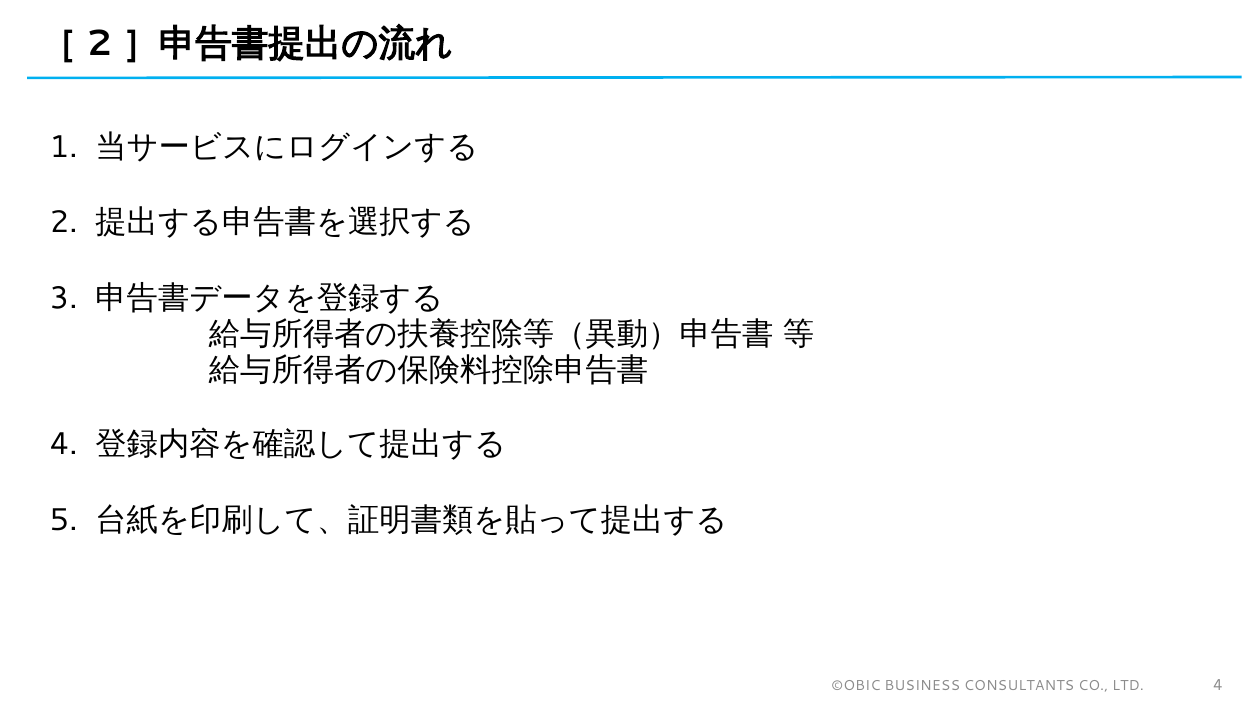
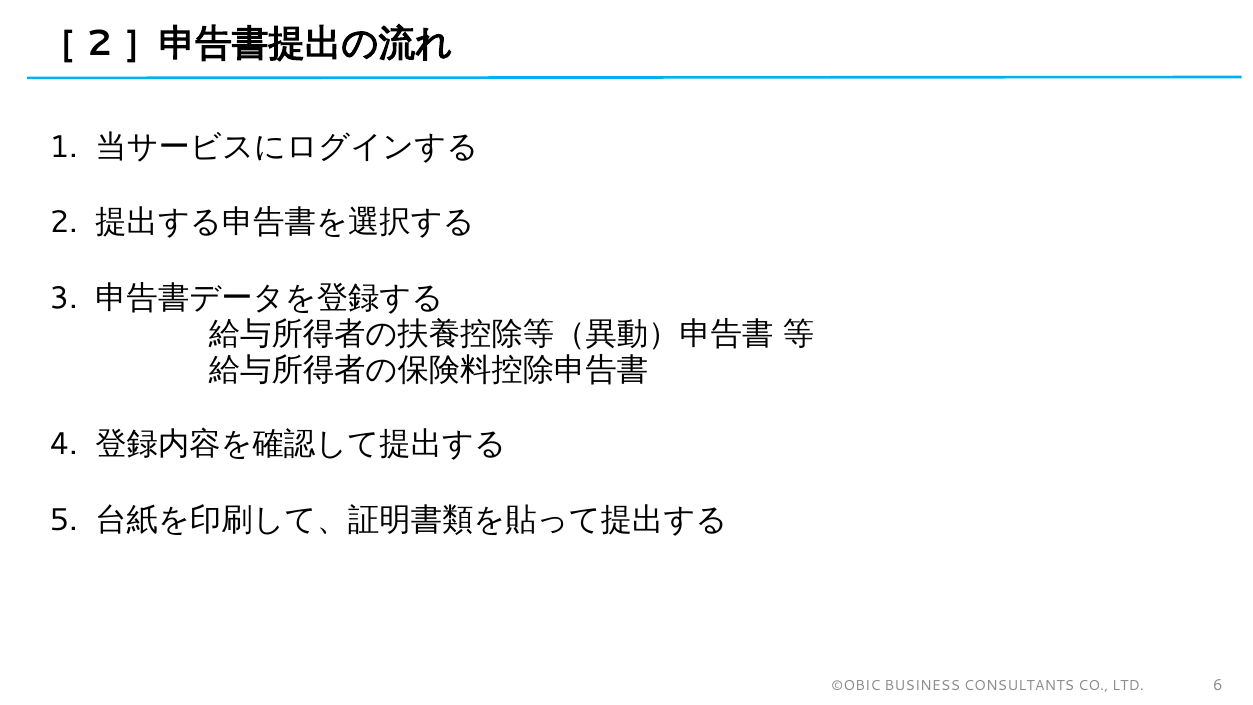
LTD 4: 4 -> 6 (1218, 685)
